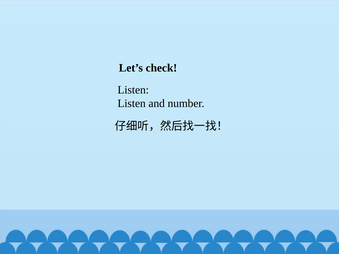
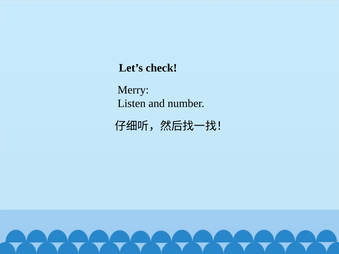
Listen: Listen -> Merry (133, 90)
